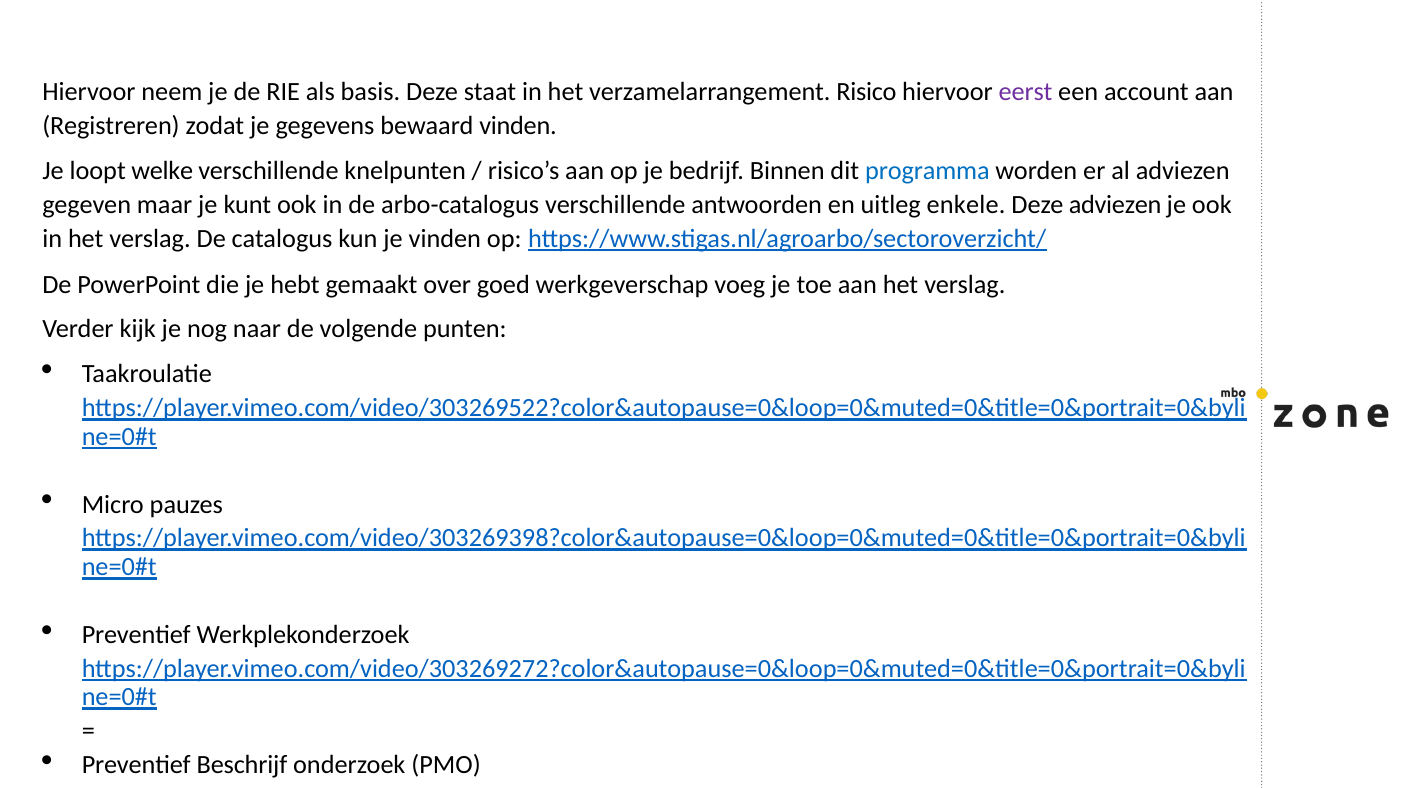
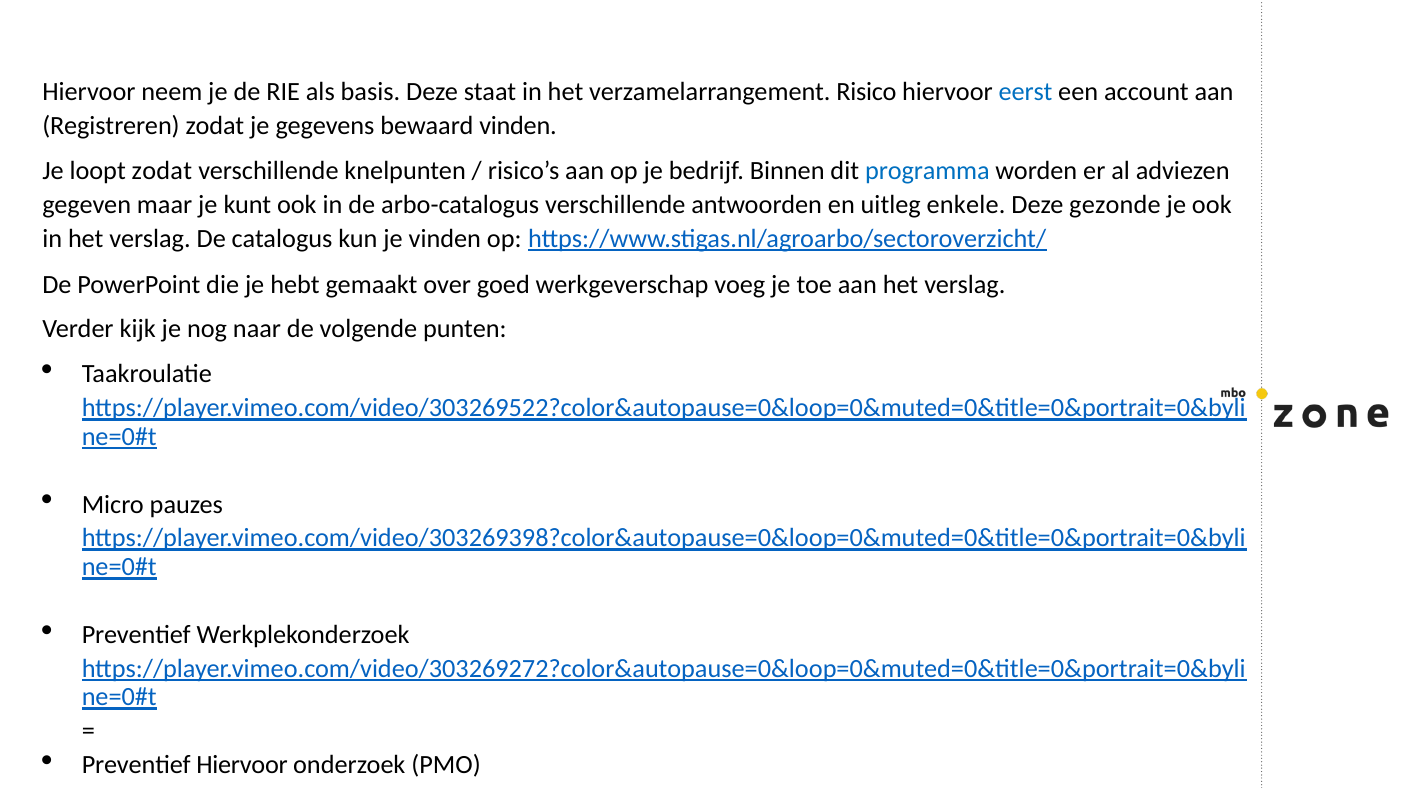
eerst colour: purple -> blue (1026, 92)
loopt welke: welke -> zodat (162, 171)
Deze adviezen: adviezen -> gezonde (1115, 205)
Preventief Beschrijf: Beschrijf -> Hiervoor (242, 766)
